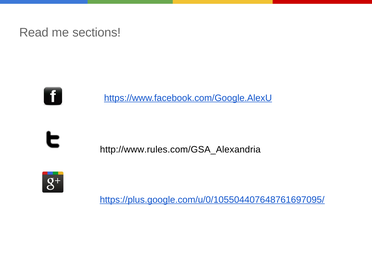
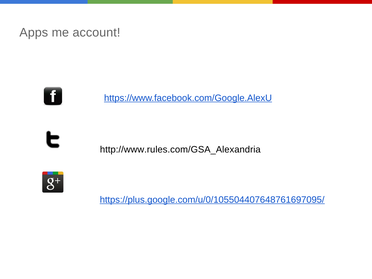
Read: Read -> Apps (34, 33)
sections: sections -> account (96, 33)
